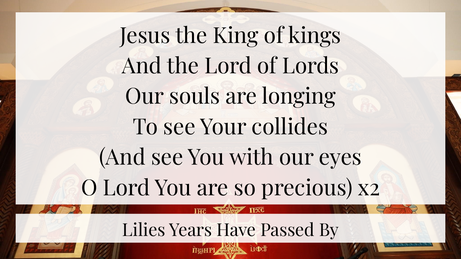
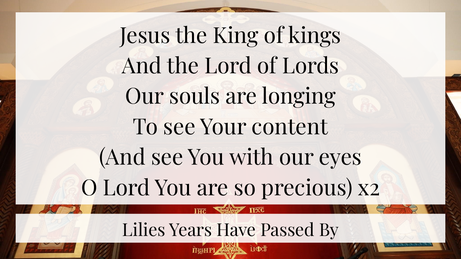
collides: collides -> content (290, 127)
